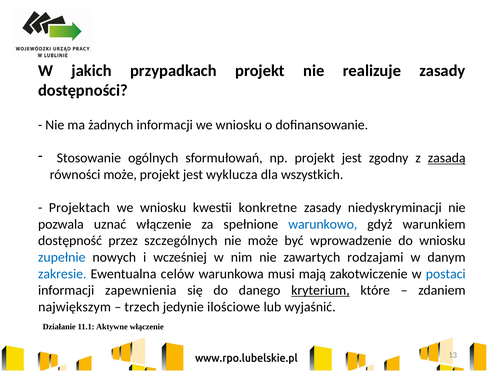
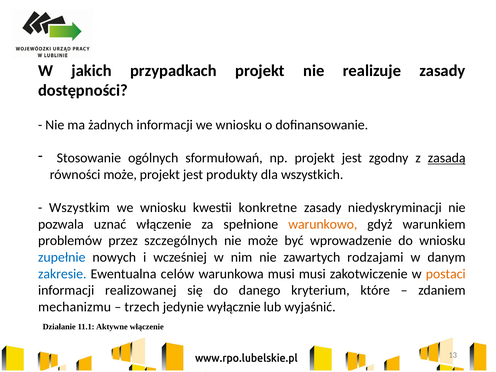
wyklucza: wyklucza -> produkty (232, 175)
Projektach: Projektach -> Wszystkim (79, 208)
warunkowo colour: blue -> orange (323, 224)
dostępność: dostępność -> problemów (70, 241)
musi mają: mają -> musi (312, 274)
postaci colour: blue -> orange (446, 274)
zapewnienia: zapewnienia -> realizowanej (141, 290)
kryterium underline: present -> none (320, 290)
największym: największym -> mechanizmu (75, 307)
ilościowe: ilościowe -> wyłącznie (234, 307)
